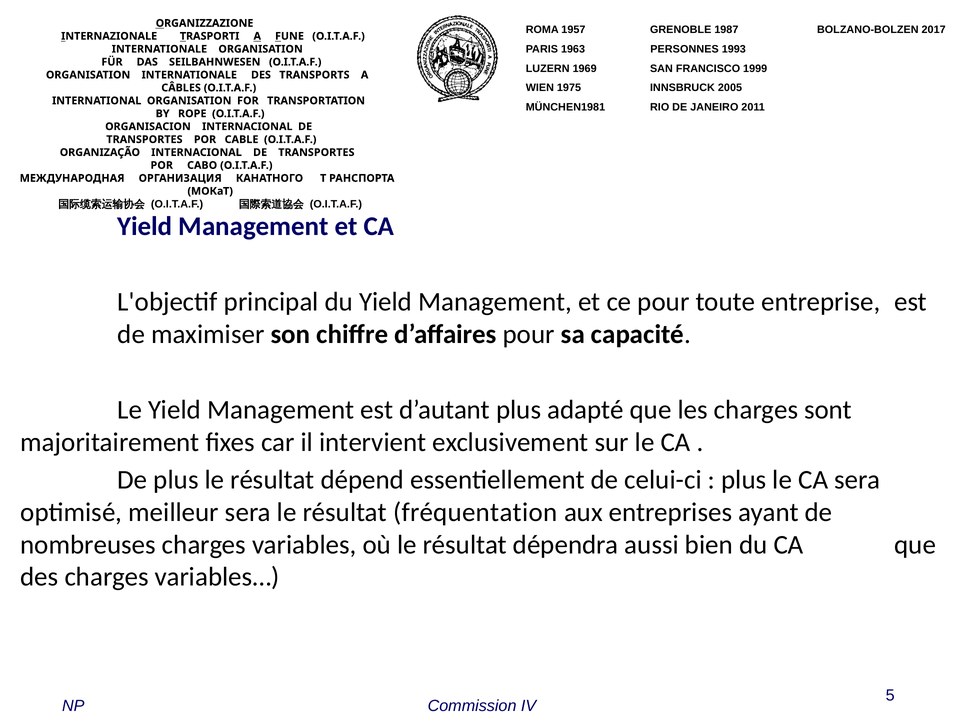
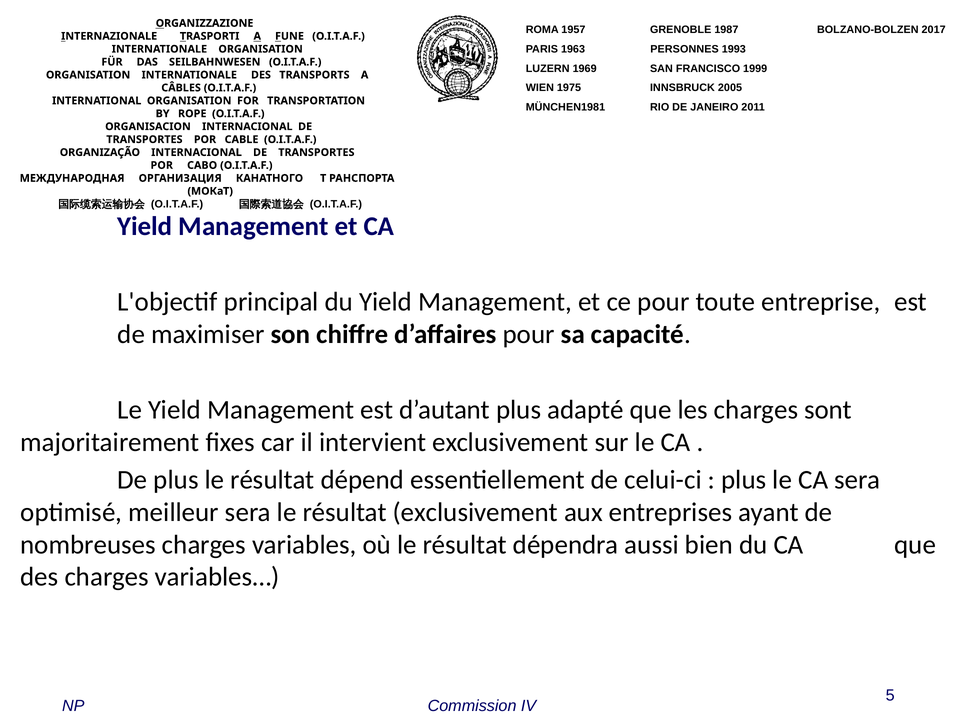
résultat fréquentation: fréquentation -> exclusivement (475, 512)
